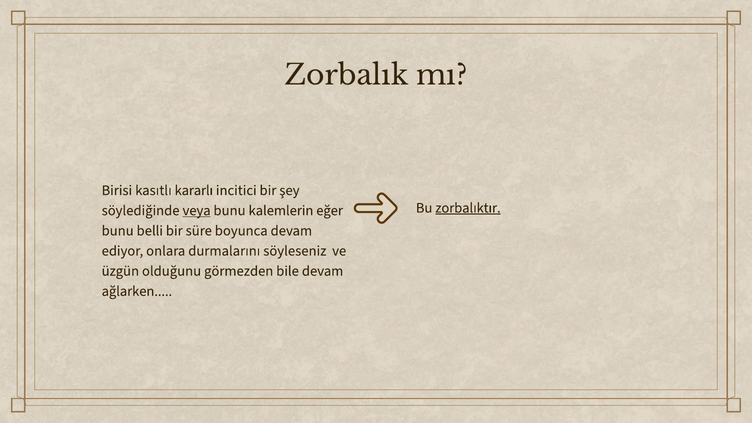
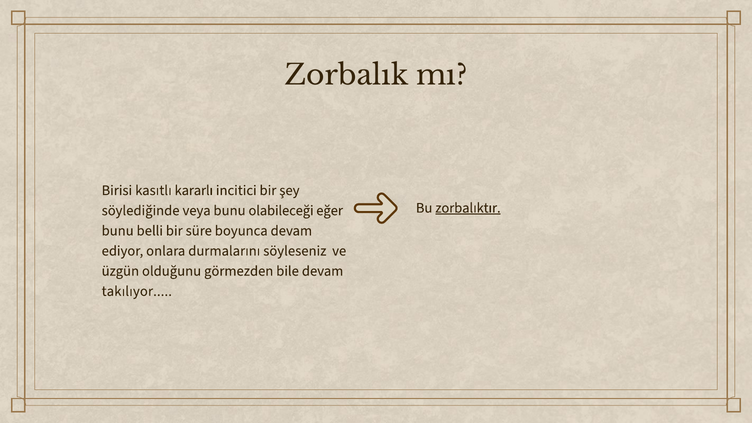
veya underline: present -> none (197, 210)
kalemlerin: kalemlerin -> olabileceği (281, 210)
ağlarken: ağlarken -> takılıyor (137, 291)
